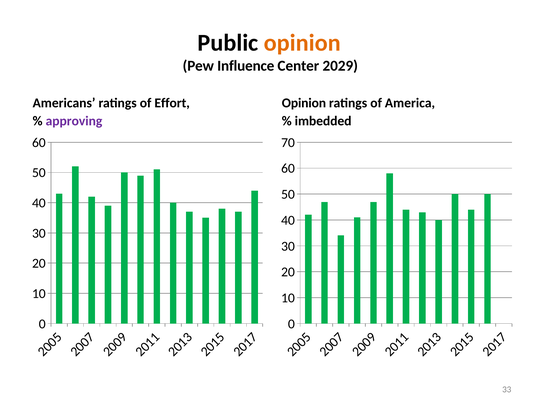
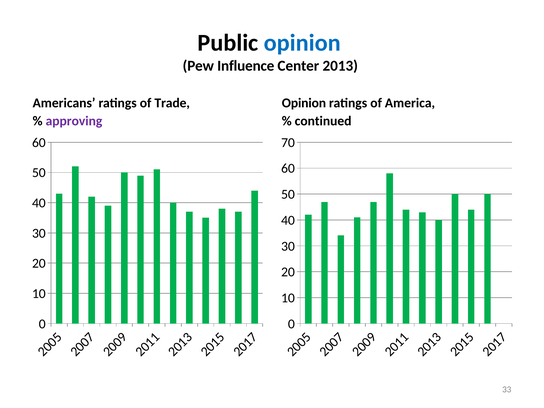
opinion colour: orange -> blue (302, 43)
2029: 2029 -> 2013 (340, 66)
Effort: Effort -> Trade (172, 103)
imbedded: imbedded -> continued (323, 121)
